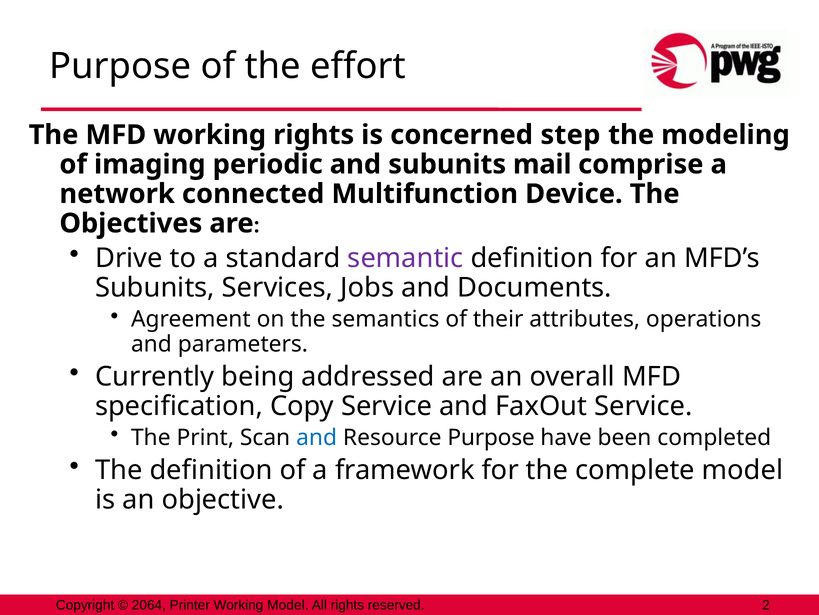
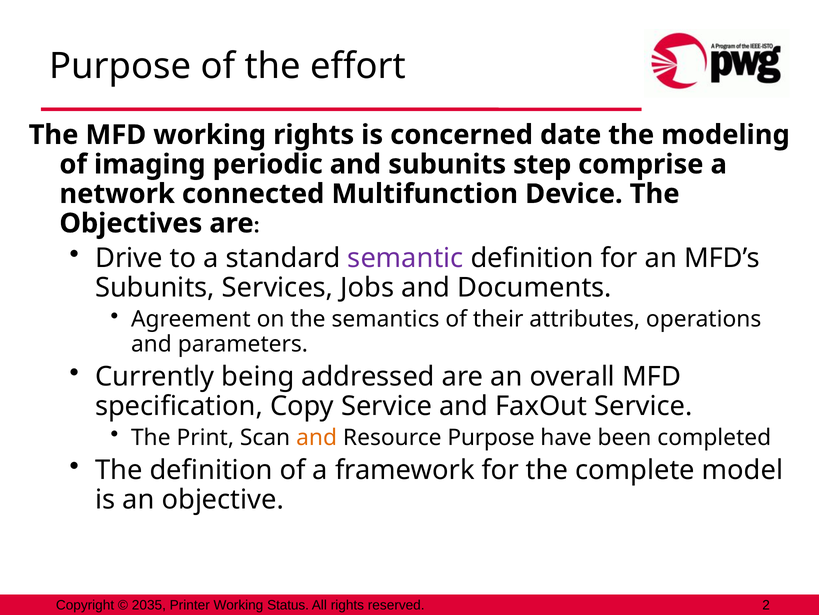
step: step -> date (571, 135)
mail: mail -> step (542, 164)
and colour: blue -> orange (317, 437)
2064: 2064 -> 2035 (149, 604)
Working Model: Model -> Status (288, 604)
